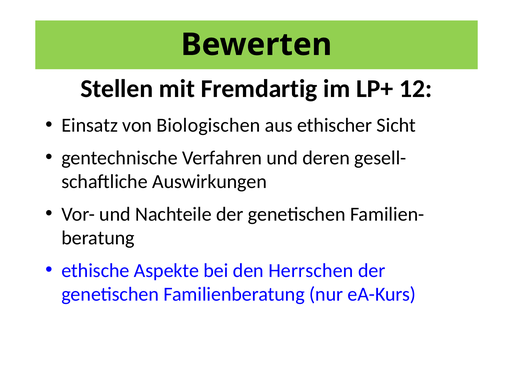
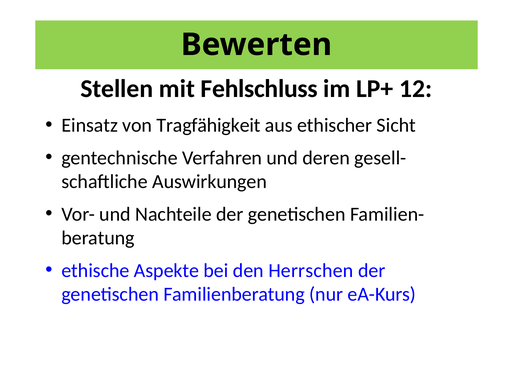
Fremdartig: Fremdartig -> Fehlschluss (259, 89)
Biologischen: Biologischen -> Tragfähigkeit (209, 126)
